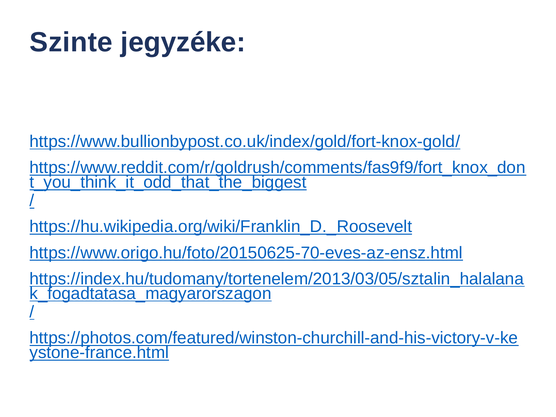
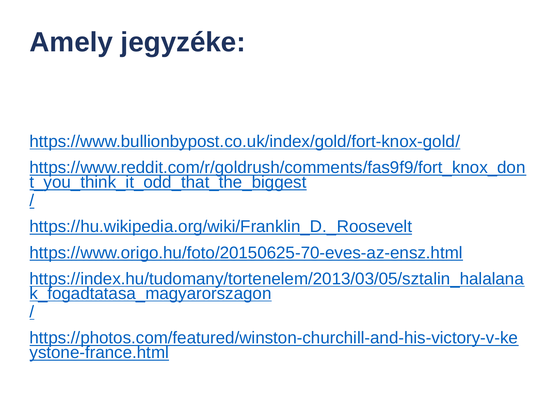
Szinte: Szinte -> Amely (71, 42)
